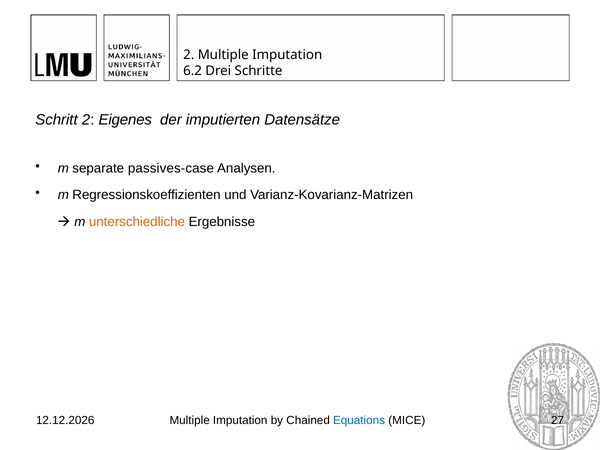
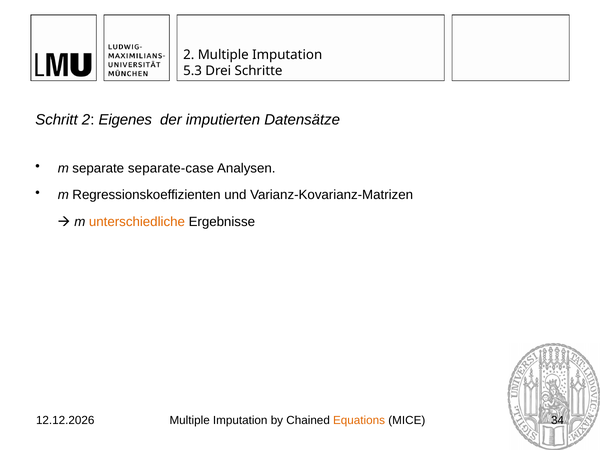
6.2: 6.2 -> 5.3 (193, 71)
passives-case: passives-case -> separate-case (171, 168)
Equations colour: blue -> orange (359, 421)
27: 27 -> 34 (557, 421)
